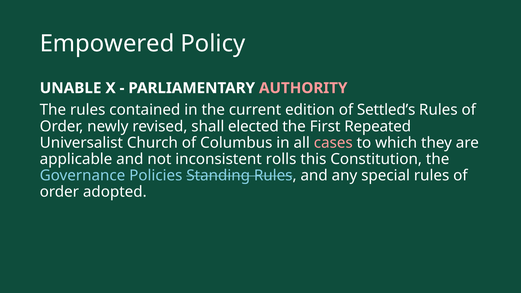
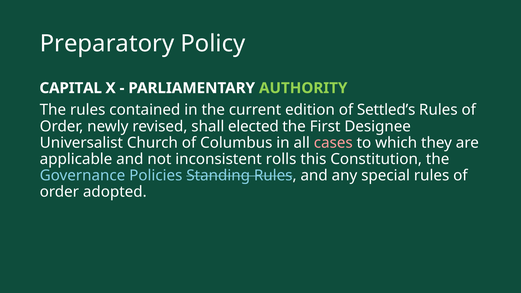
Empowered: Empowered -> Preparatory (107, 44)
UNABLE: UNABLE -> CAPITAL (71, 88)
AUTHORITY colour: pink -> light green (303, 88)
Repeated: Repeated -> Designee (378, 126)
